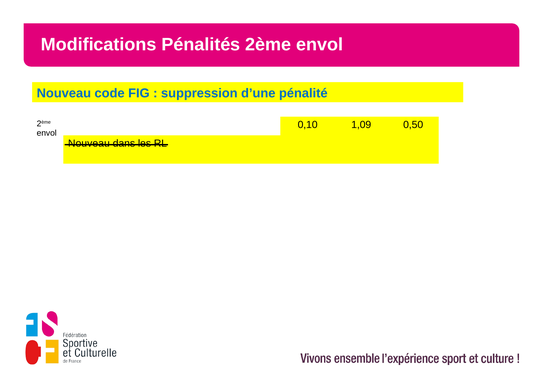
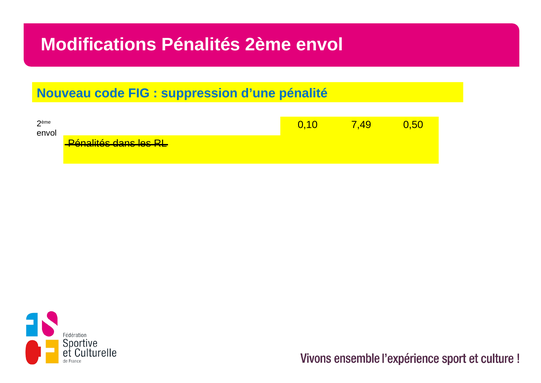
1,09: 1,09 -> 7,49 (361, 125)
Nouveau: Nouveau -> Pénalités (89, 143)
